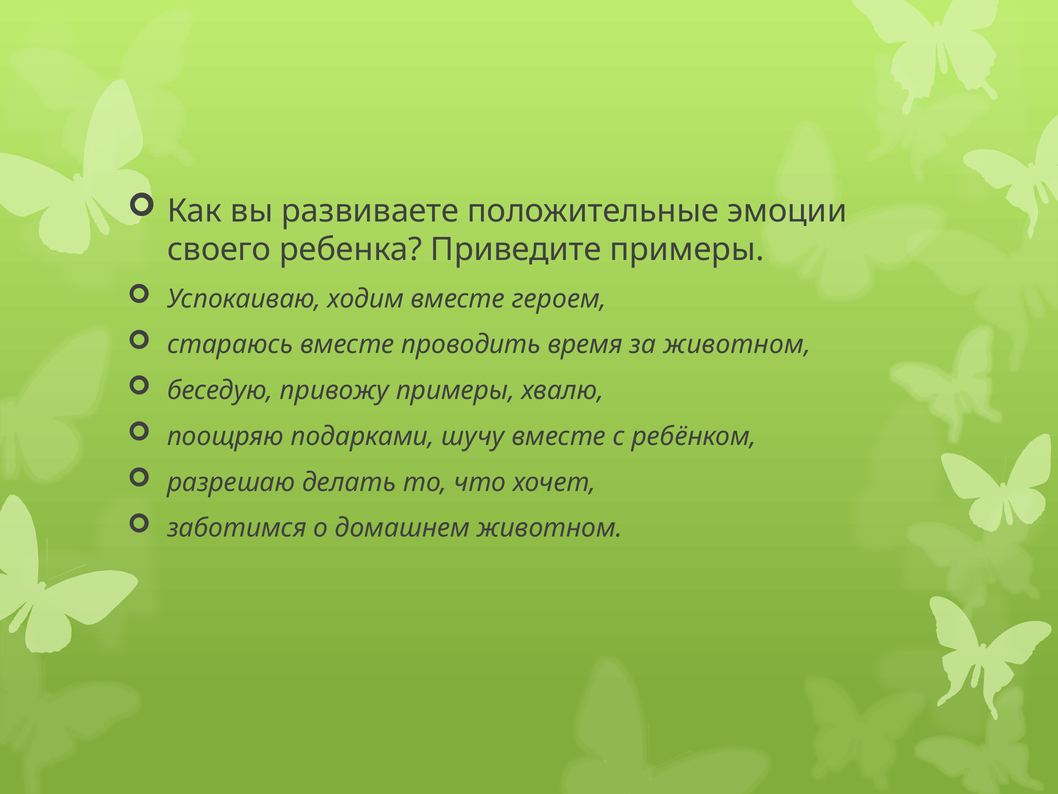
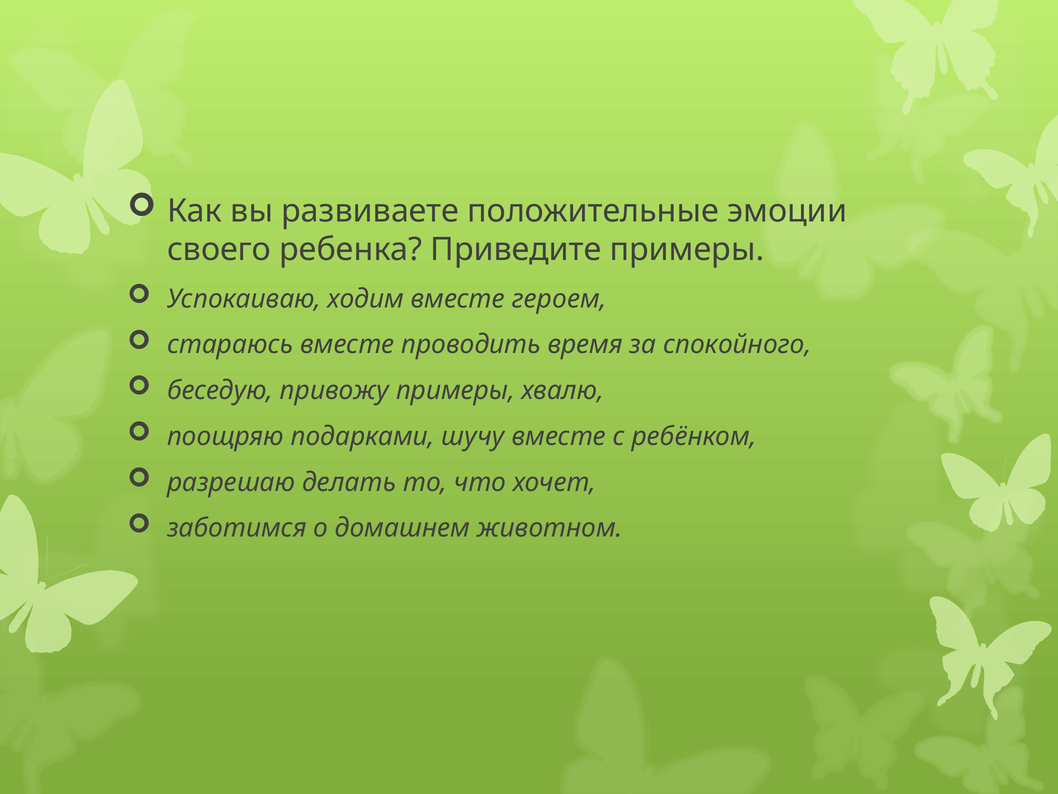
за животном: животном -> спокойного (737, 344)
